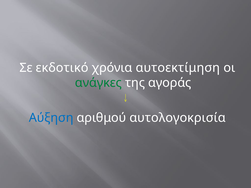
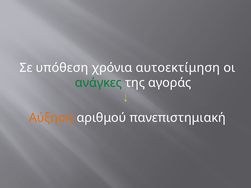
εκδοτικό: εκδοτικό -> υπόθεση (62, 68)
Αύξηση colour: blue -> orange (51, 118)
αυτολογοκρισία: αυτολογοκρισία -> πανεπιστημιακή (178, 118)
